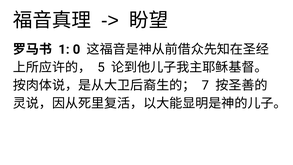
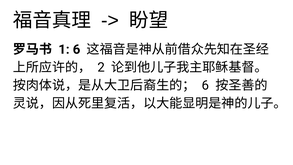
1 0: 0 -> 6 (77, 49)
5: 5 -> 2 (101, 67)
7: 7 -> 6 (205, 85)
